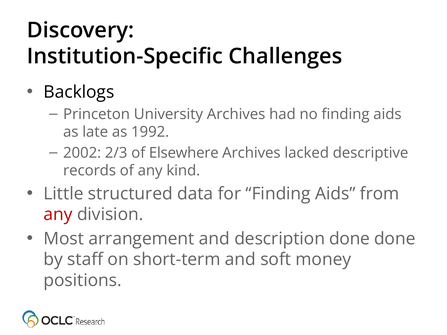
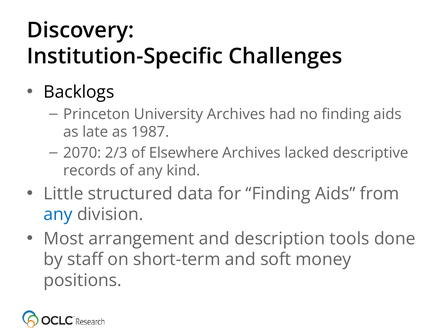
1992: 1992 -> 1987 (150, 132)
2002: 2002 -> 2070 (82, 153)
any colour: red -> blue (58, 215)
description done: done -> tools (349, 239)
